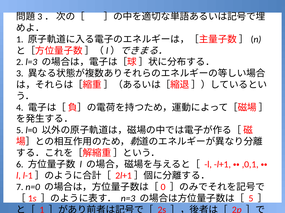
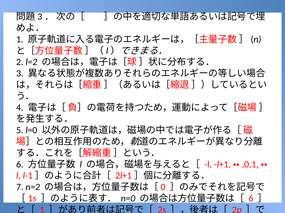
l=3: l=3 -> l=2 (31, 62)
n=0: n=0 -> n=2 (33, 188)
n=3: n=3 -> n=0 (128, 199)
5: 5 -> 6 (251, 199)
